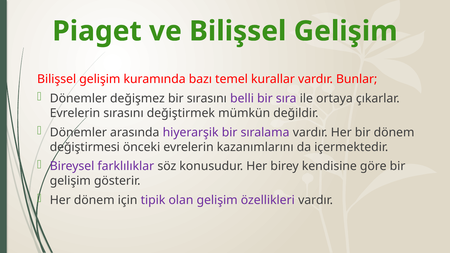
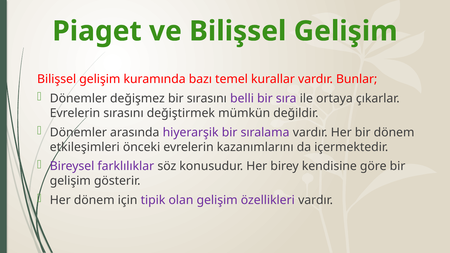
değiştirmesi: değiştirmesi -> etkileşimleri (85, 147)
